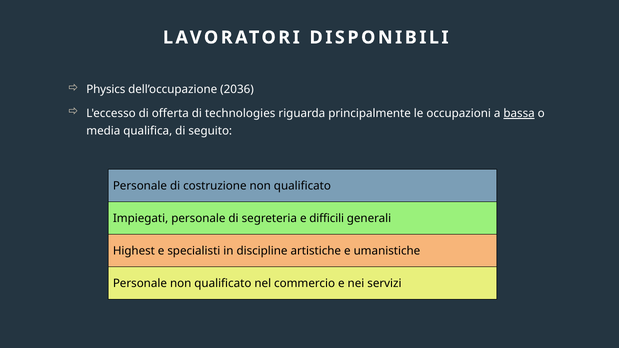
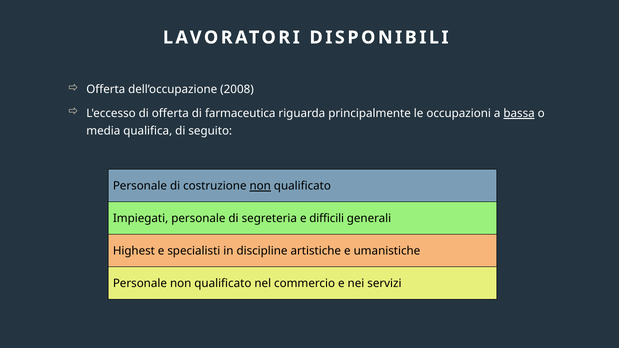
Physics: Physics -> Offerta (106, 90)
2036: 2036 -> 2008 (237, 90)
technologies: technologies -> farmaceutica (240, 114)
non underline: none -> present (260, 186)
